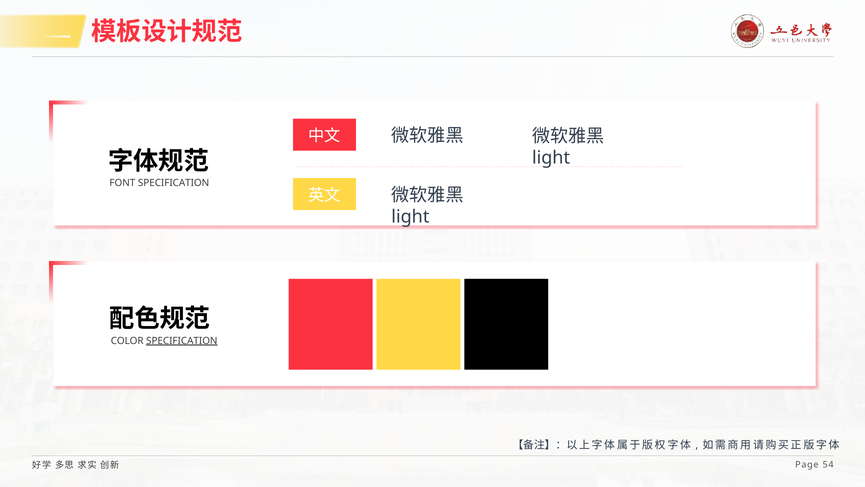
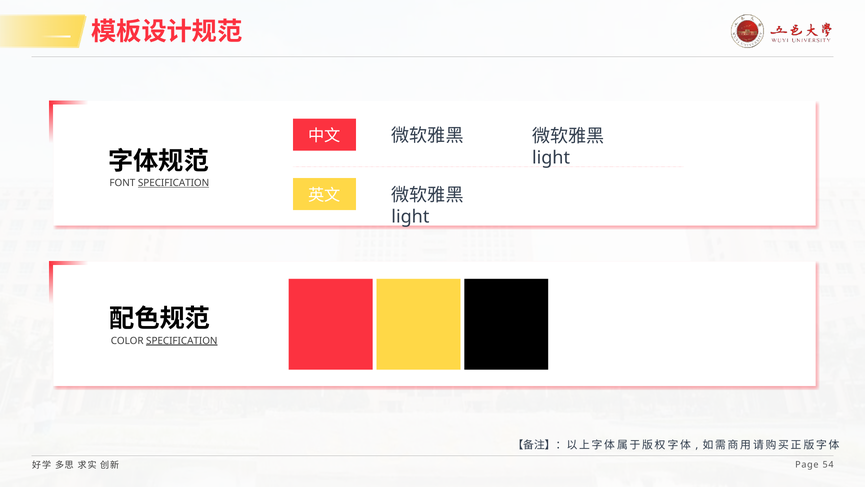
SPECIFICATION underline: none -> present (174, 183)
